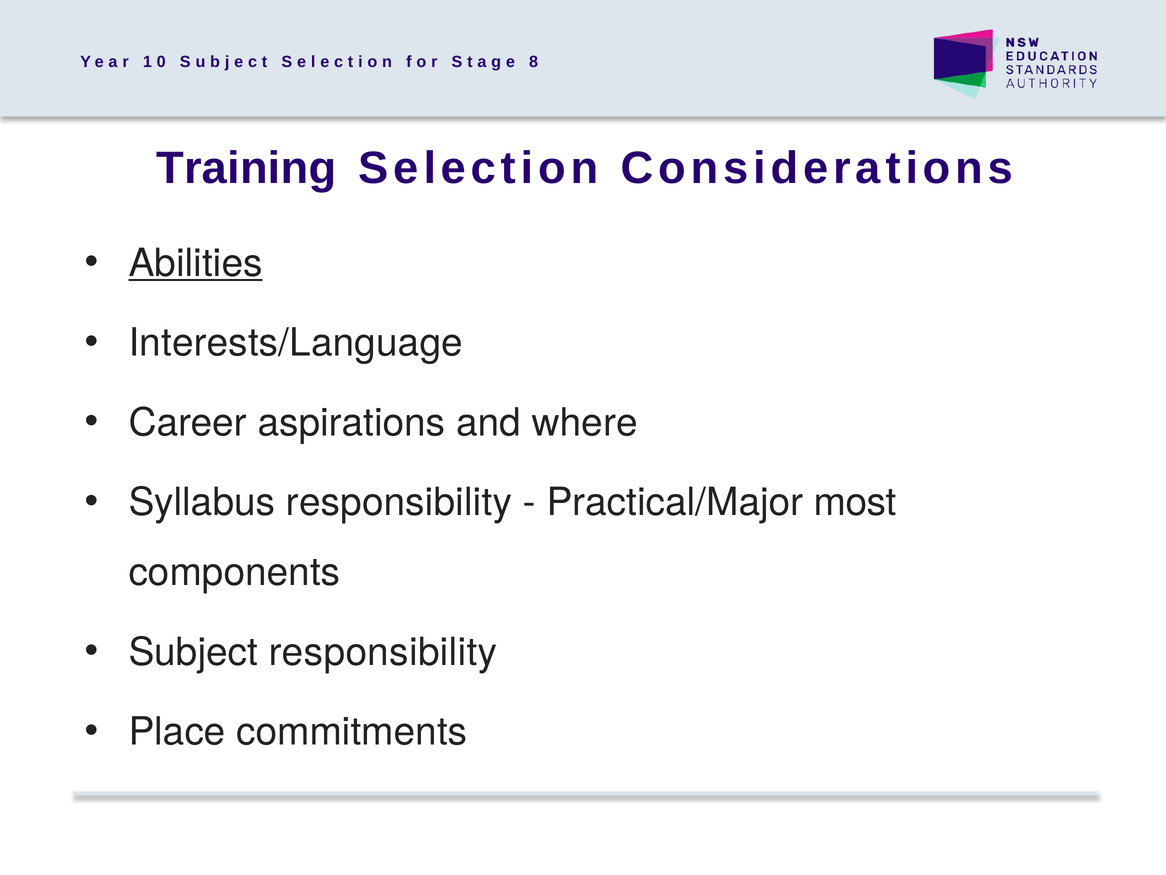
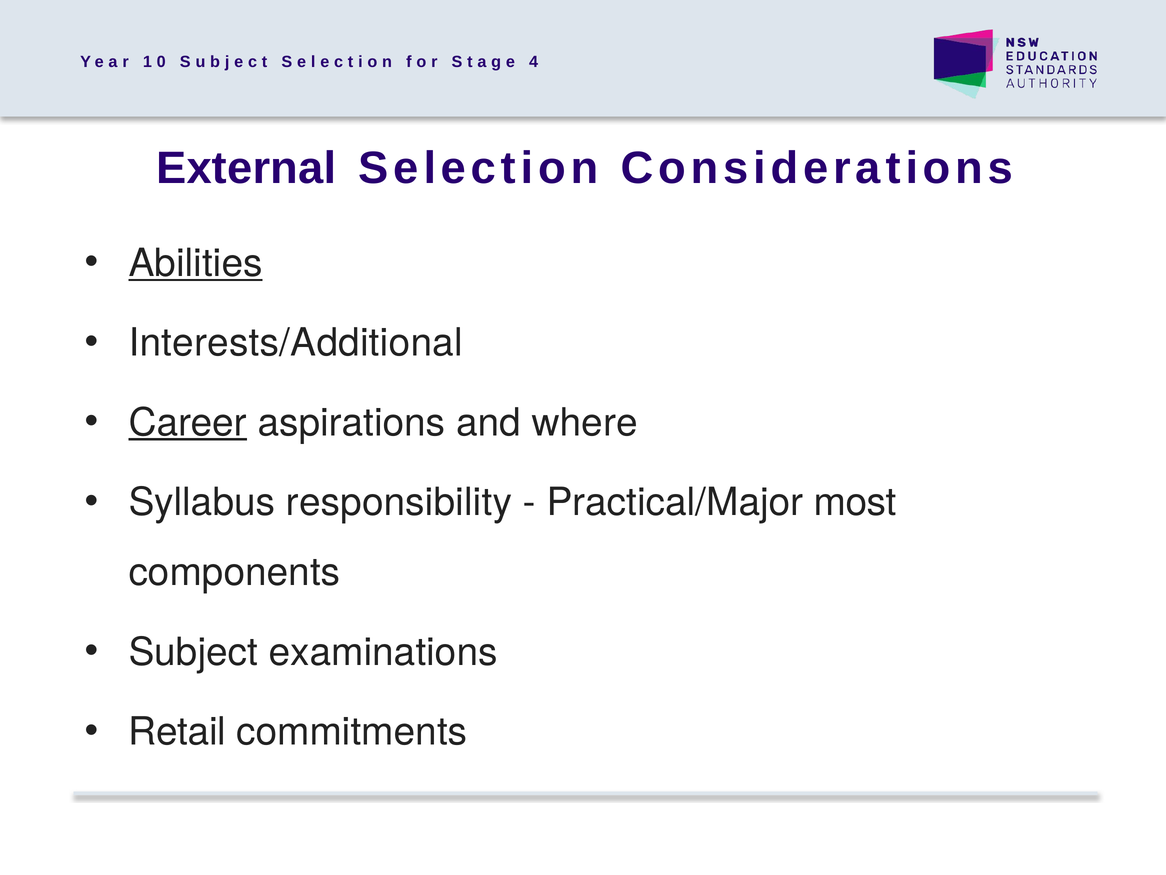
8: 8 -> 4 (534, 62)
Training: Training -> External (246, 168)
Interests/Language: Interests/Language -> Interests/Additional (296, 343)
Career underline: none -> present (188, 422)
Subject responsibility: responsibility -> examinations (383, 652)
Place: Place -> Retail (177, 731)
